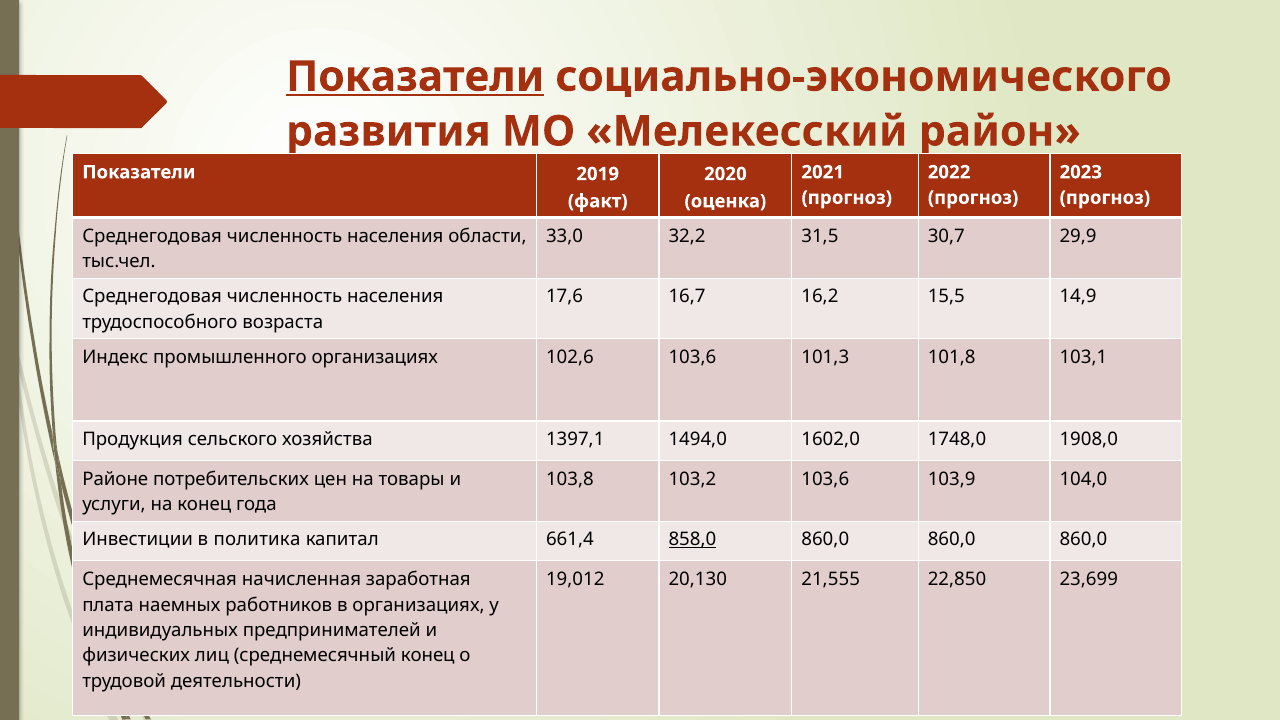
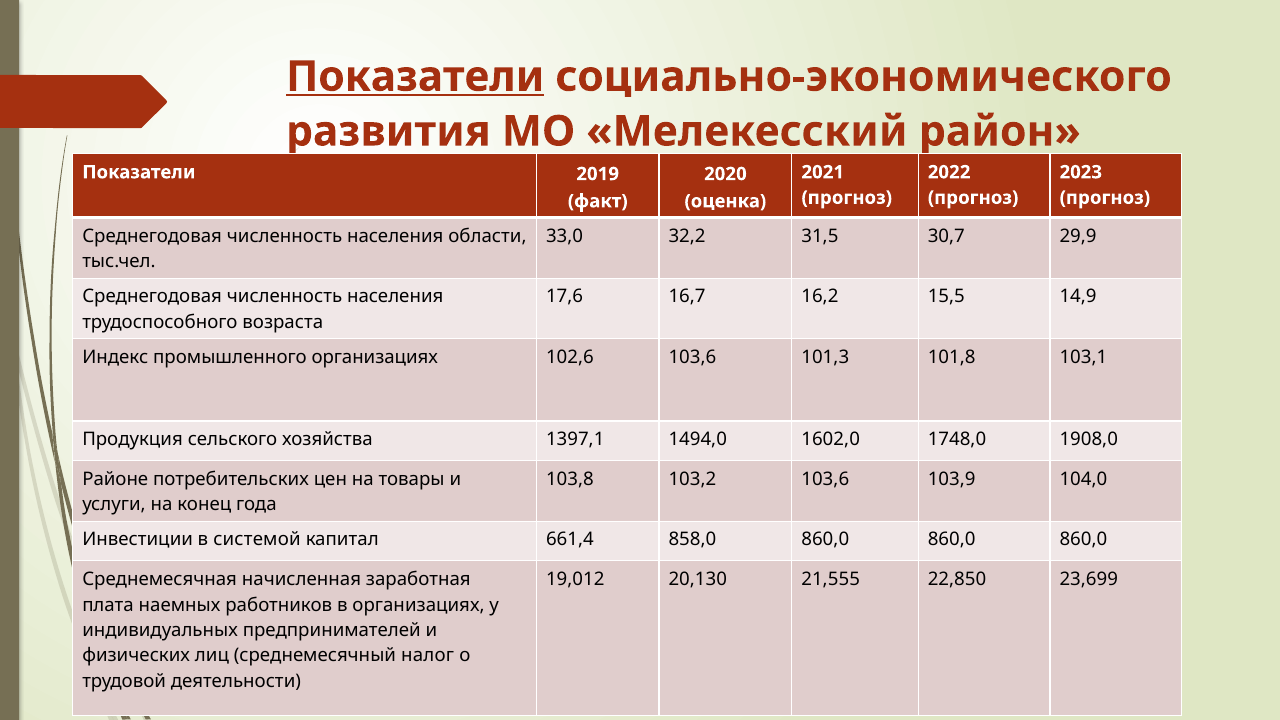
политика: политика -> системой (257, 540)
858,0 underline: present -> none (692, 540)
среднемесячный конец: конец -> налог (428, 656)
